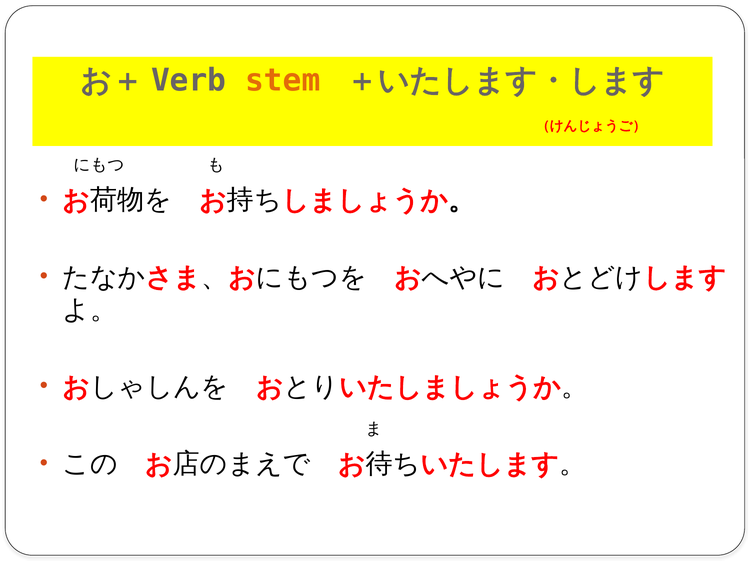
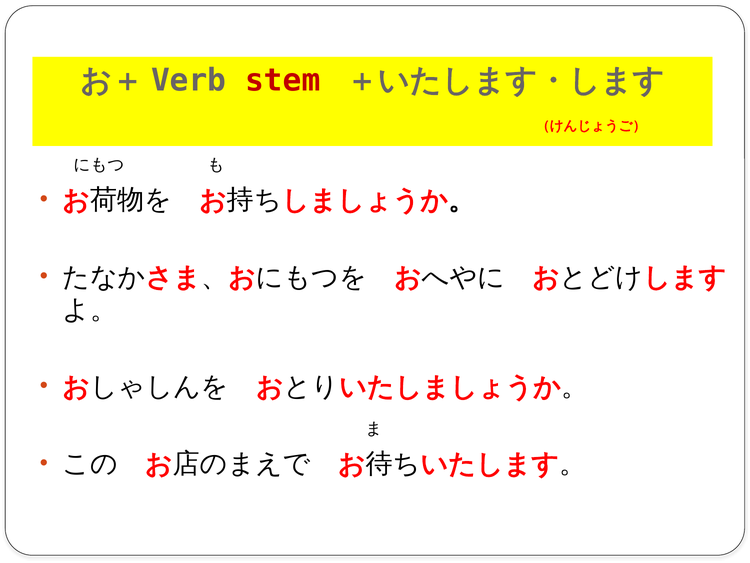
stem colour: orange -> red (283, 80)
